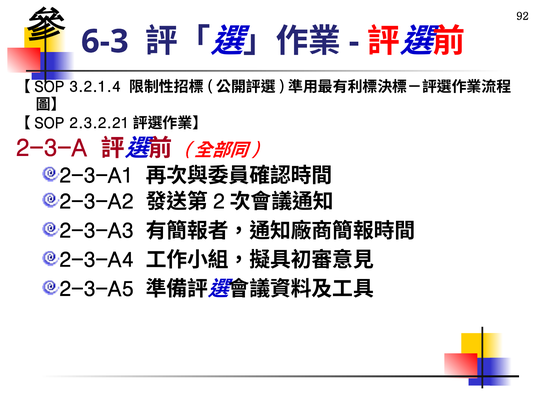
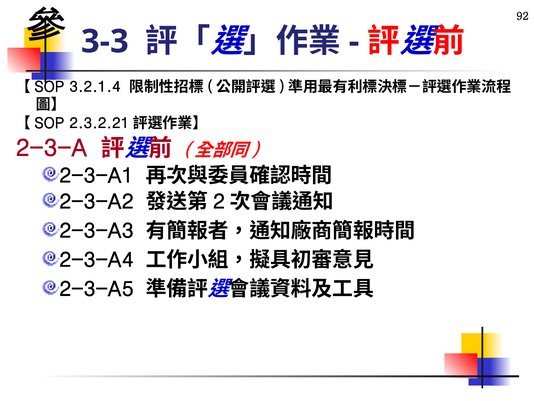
6-3: 6-3 -> 3-3 (105, 41)
